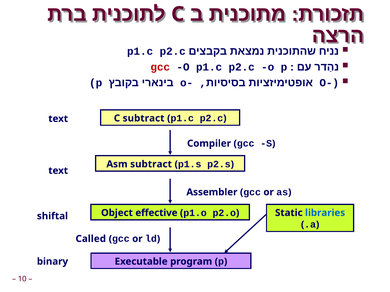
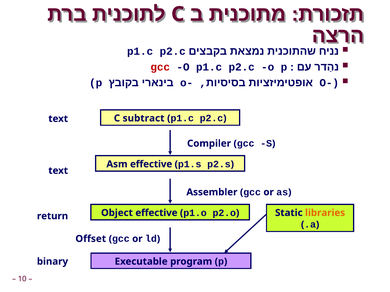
Asm subtract: subtract -> effective (151, 164)
libraries colour: blue -> orange (325, 213)
shiftal: shiftal -> return (53, 216)
Called: Called -> Offset (91, 239)
